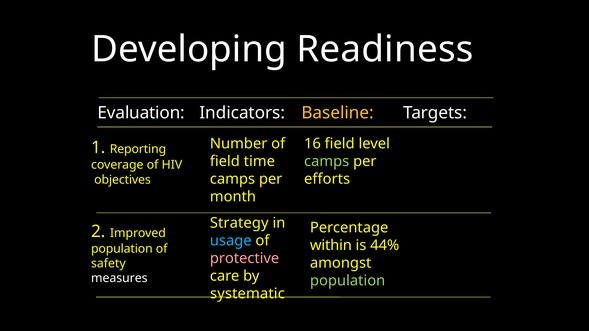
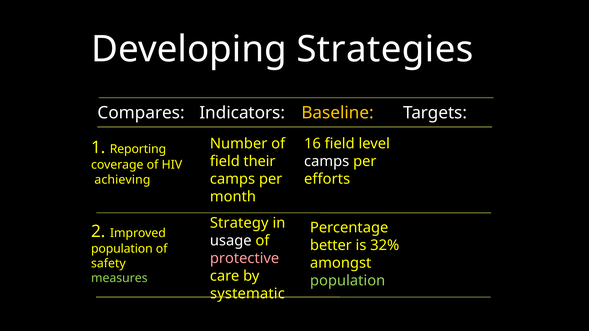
Readiness: Readiness -> Strategies (385, 49)
Evaluation: Evaluation -> Compares (141, 113)
time: time -> their (259, 161)
camps colour: light green -> white (327, 161)
objectives: objectives -> achieving (122, 180)
usage colour: light blue -> white (231, 241)
within: within -> better (331, 245)
44%: 44% -> 32% (385, 245)
measures colour: white -> light green (119, 278)
